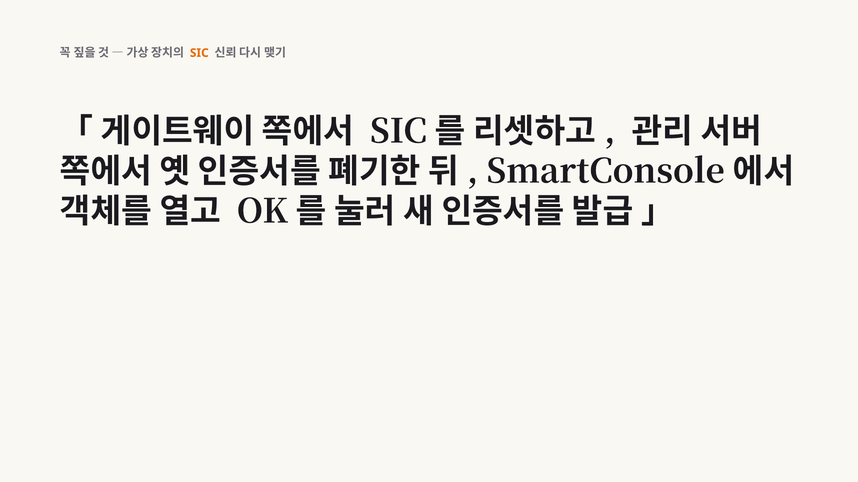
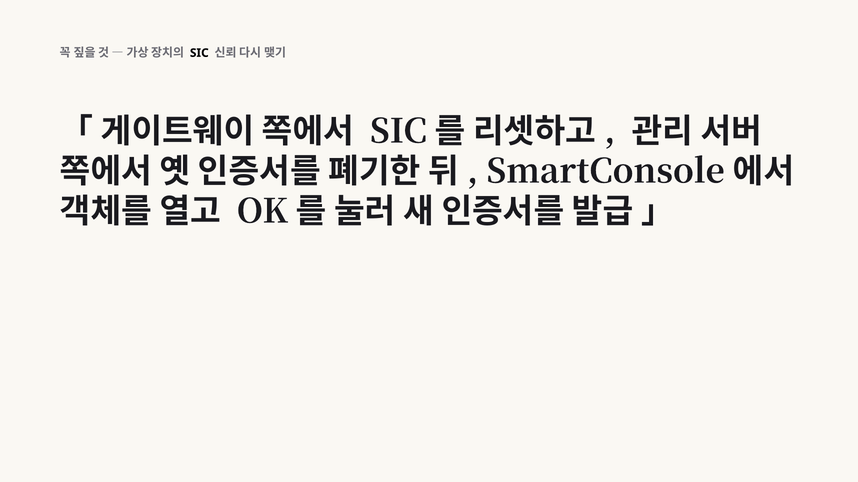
SIC colour: orange -> black (199, 53)
